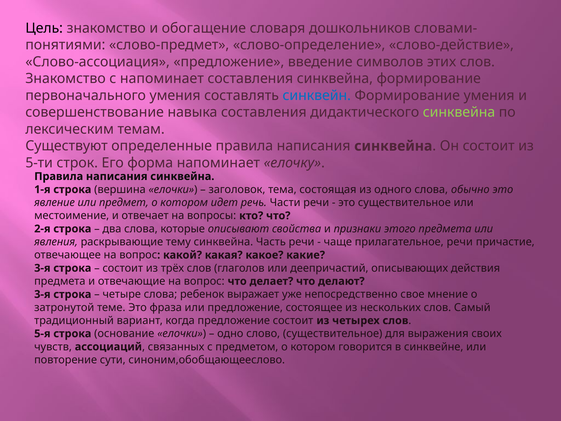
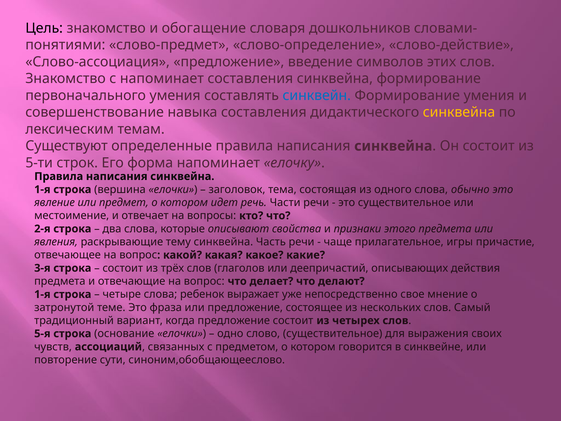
синквейна colour: light green -> yellow (459, 112)
прилагательное речи: речи -> игры (460, 242)
3-я: 3-я -> 1-я (42, 294)
